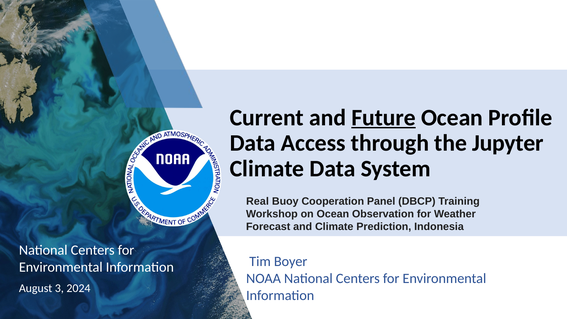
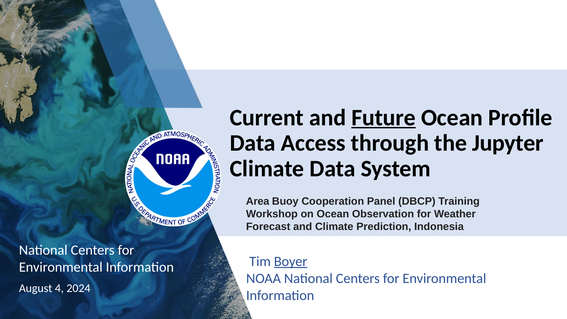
Real: Real -> Area (258, 201)
Boyer underline: none -> present (291, 261)
3: 3 -> 4 (59, 288)
